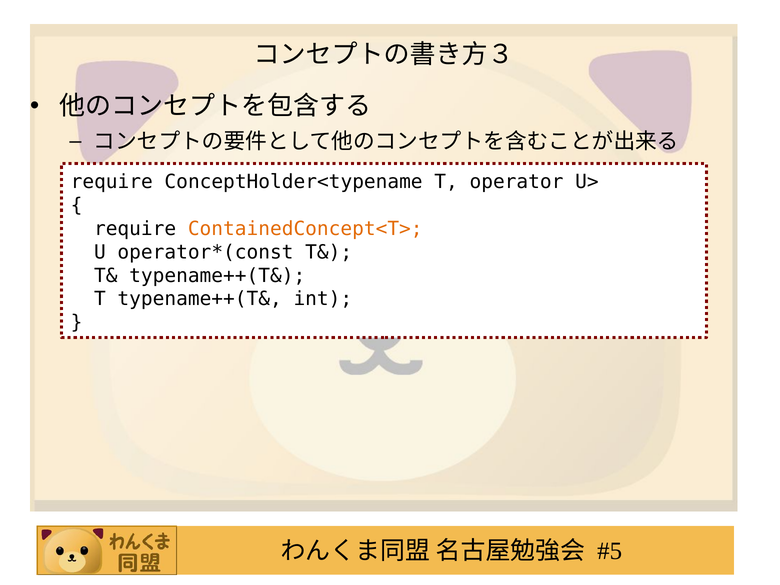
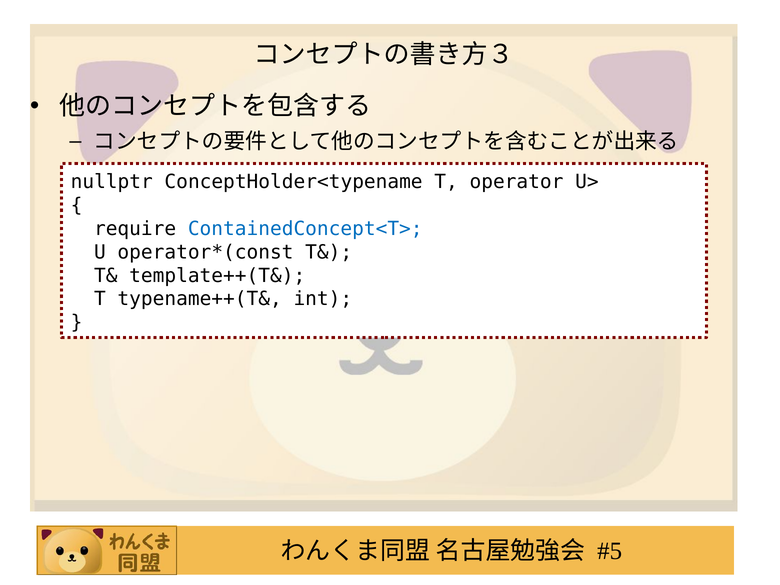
require: require -> nullptr (112, 182)
ContainedConcept<T> colour: orange -> blue (305, 229)
T& typename++(T&: typename++(T& -> template++(T& (217, 276)
